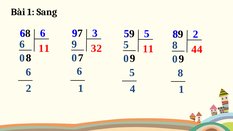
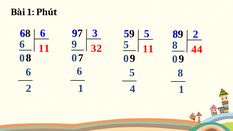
Sang: Sang -> Phút (47, 12)
